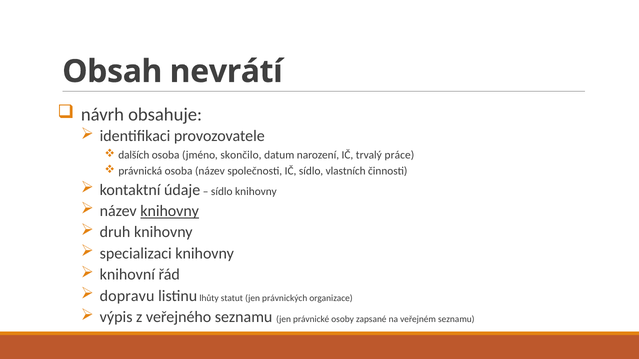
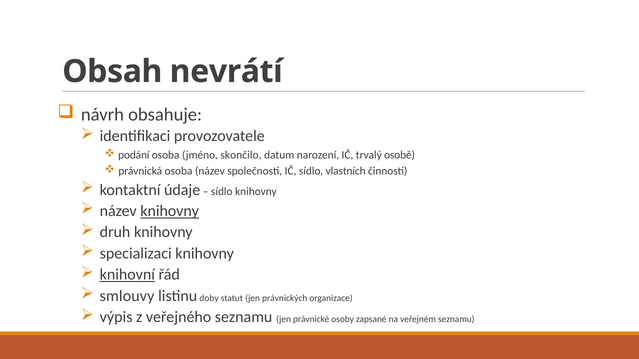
dalších: dalších -> podání (134, 155)
práce: práce -> osobě (400, 155)
knihovní underline: none -> present (127, 275)
dopravu: dopravu -> smlouvy (127, 296)
lhůty: lhůty -> doby (209, 298)
